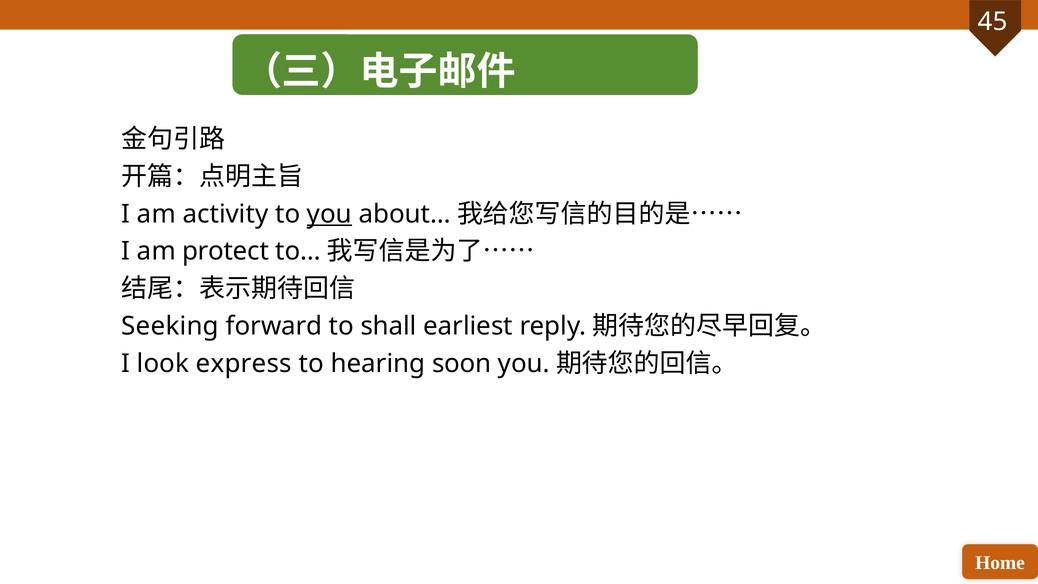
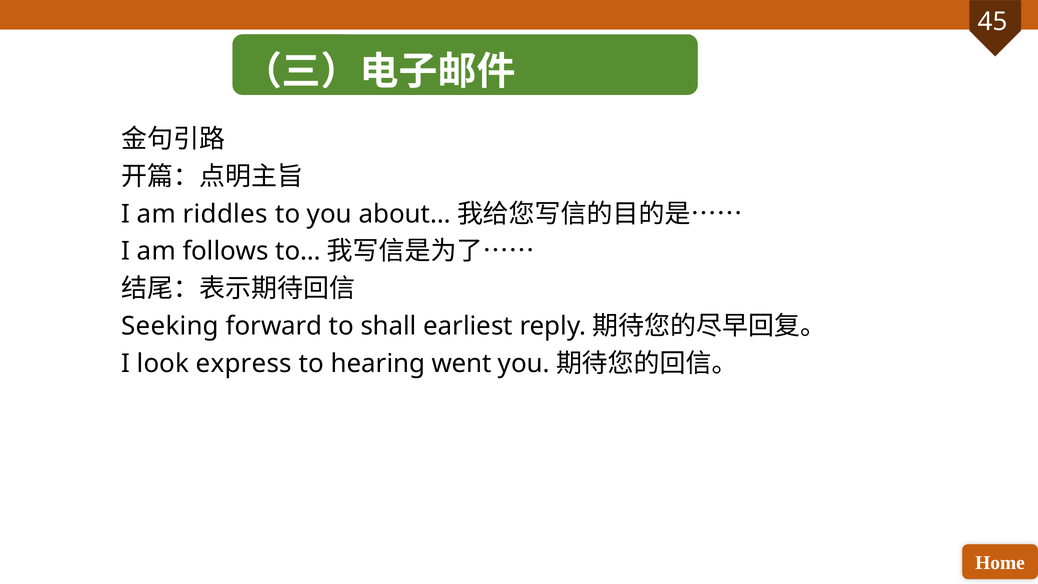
activity: activity -> riddles (225, 214)
you underline: present -> none (329, 214)
protect: protect -> follows (226, 251)
soon: soon -> went (462, 363)
